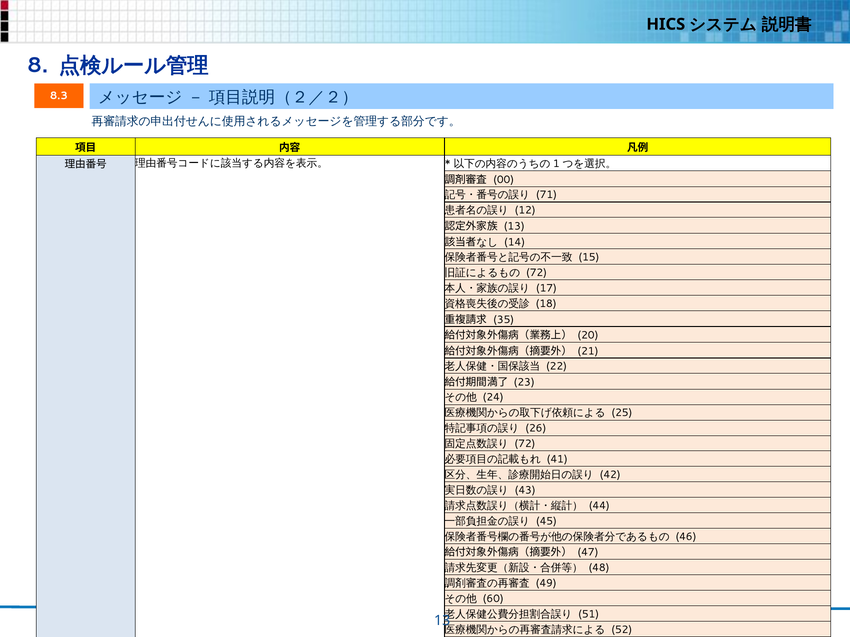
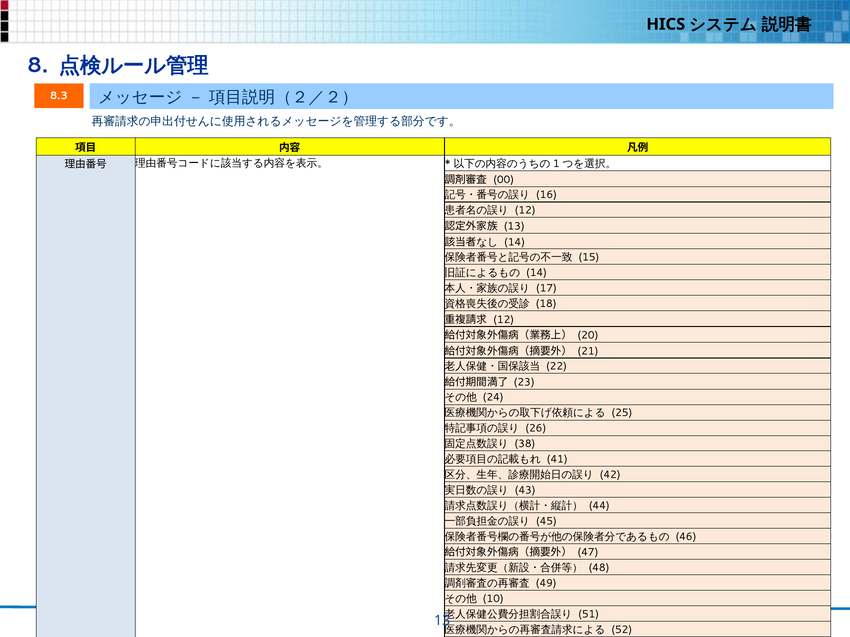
71: 71 -> 16 (546, 195)
72: 72 -> 14 (537, 273)
35: 35 -> 12 (504, 320)
72: 72 -> 38 (525, 444)
60: 60 -> 10 (493, 599)
